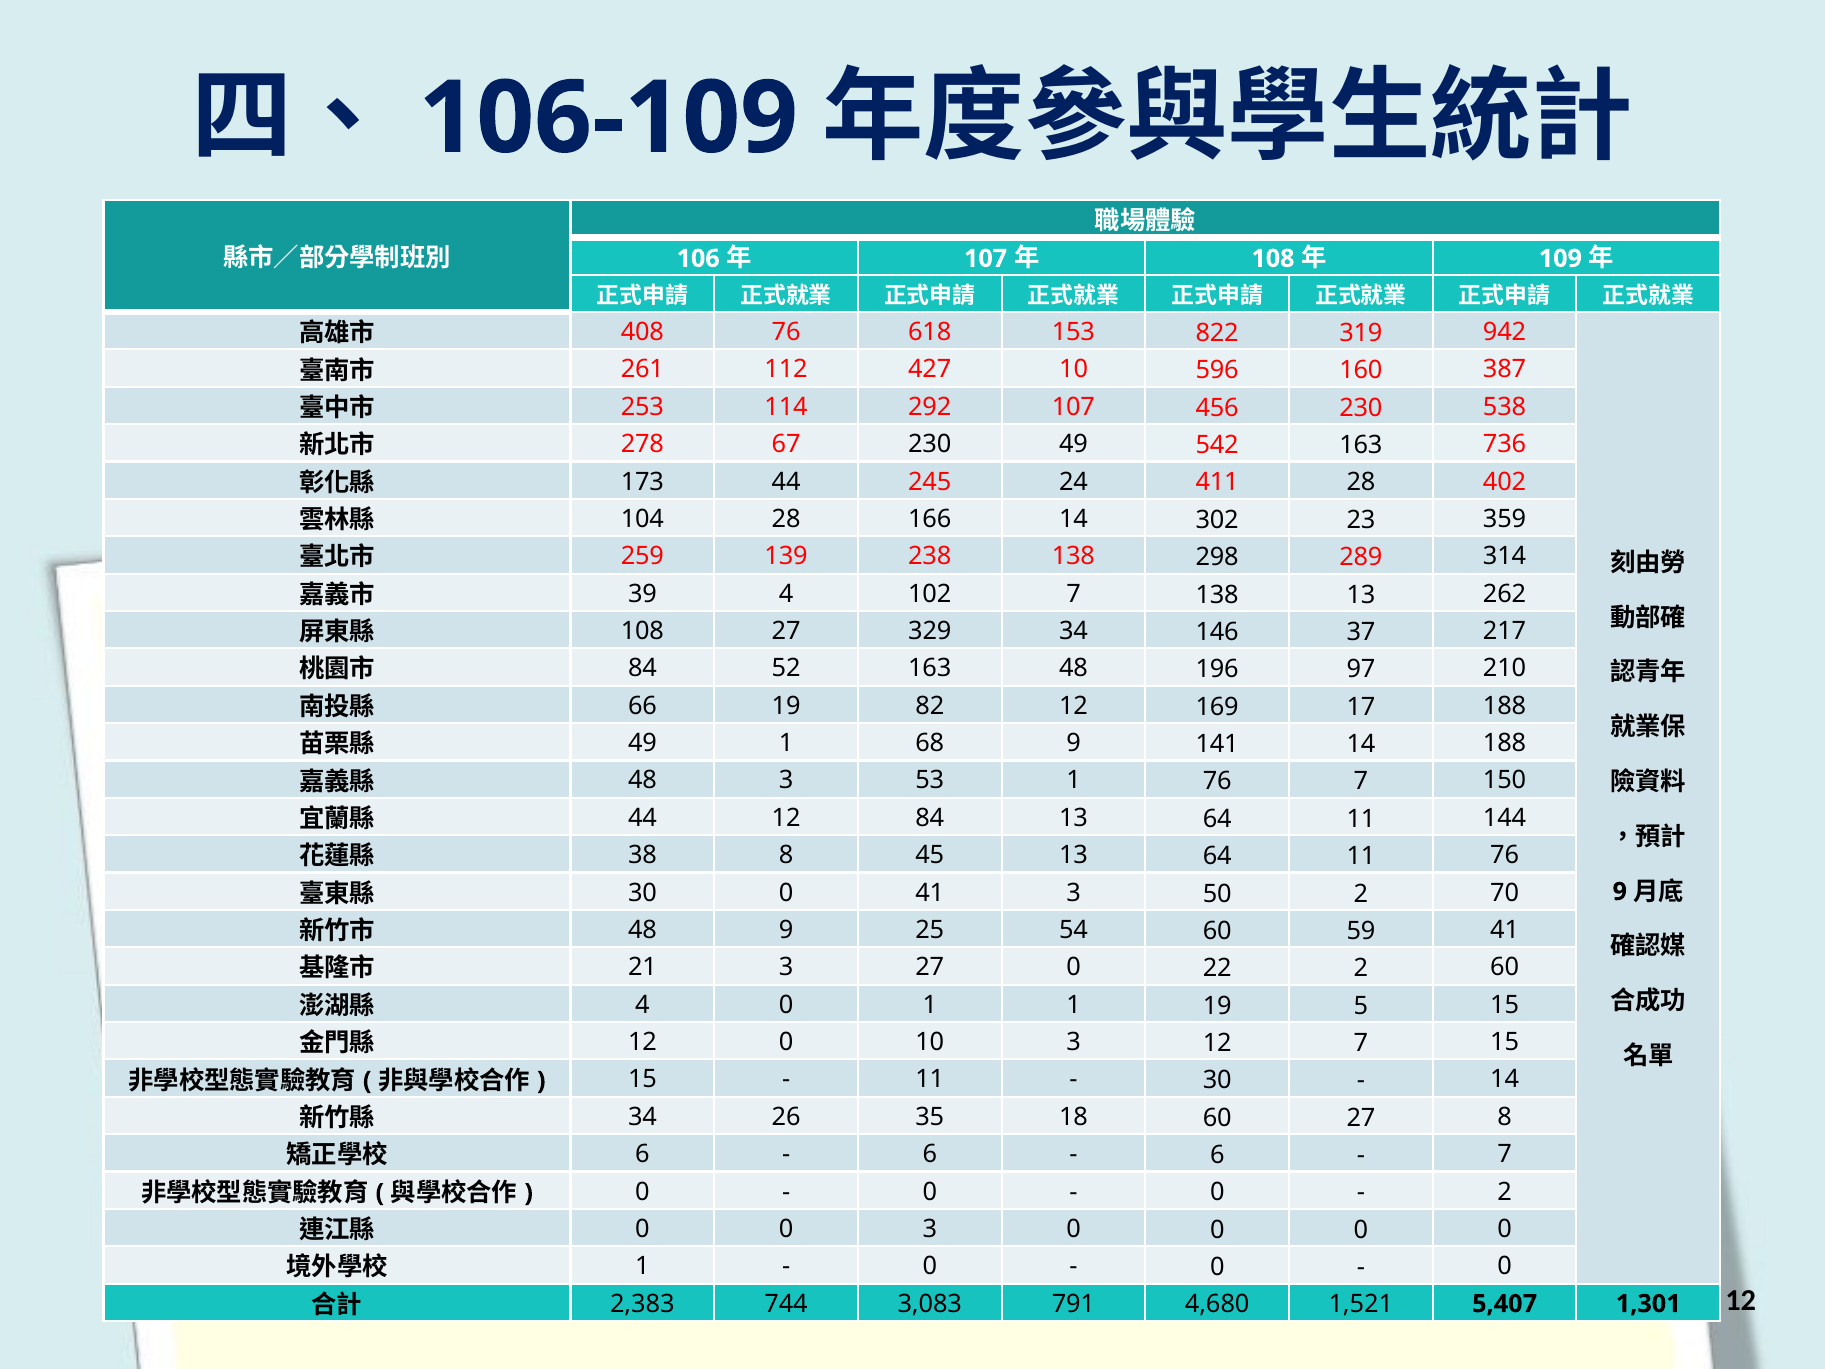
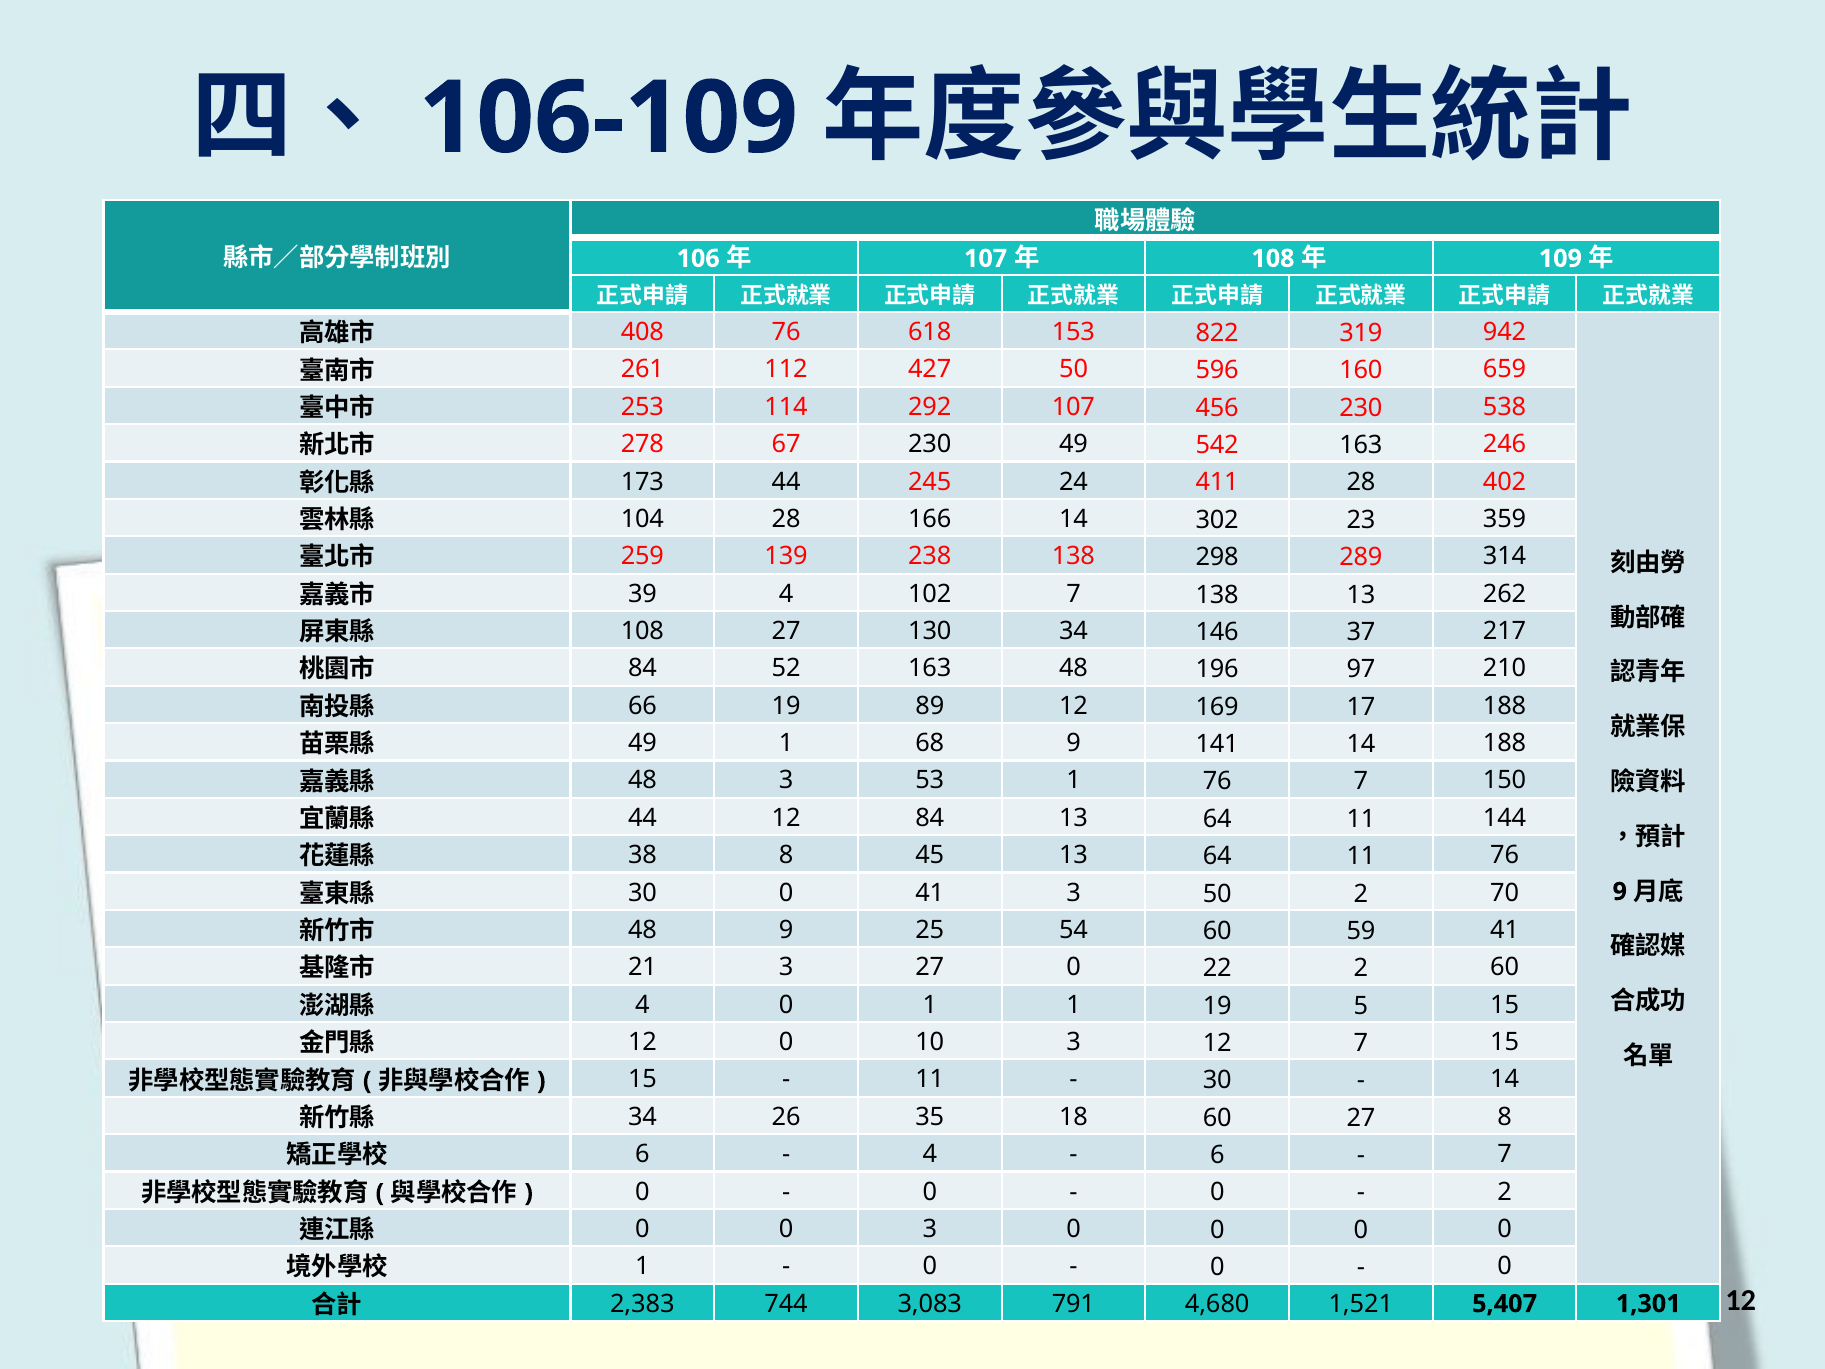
427 10: 10 -> 50 (1074, 369)
387: 387 -> 659 (1505, 369)
736: 736 -> 246 (1505, 444)
329: 329 -> 130 (930, 631)
82: 82 -> 89 (930, 706)
6: 6 -> 4 (930, 1154)
